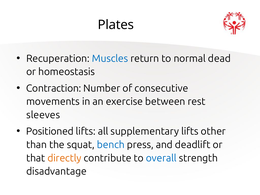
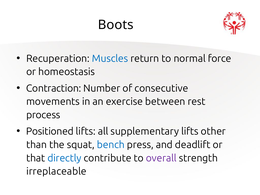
Plates: Plates -> Boots (116, 25)
dead: dead -> force (220, 59)
sleeves: sleeves -> process (43, 115)
directly colour: orange -> blue (64, 158)
overall colour: blue -> purple (161, 158)
disadvantage: disadvantage -> irreplaceable (56, 171)
